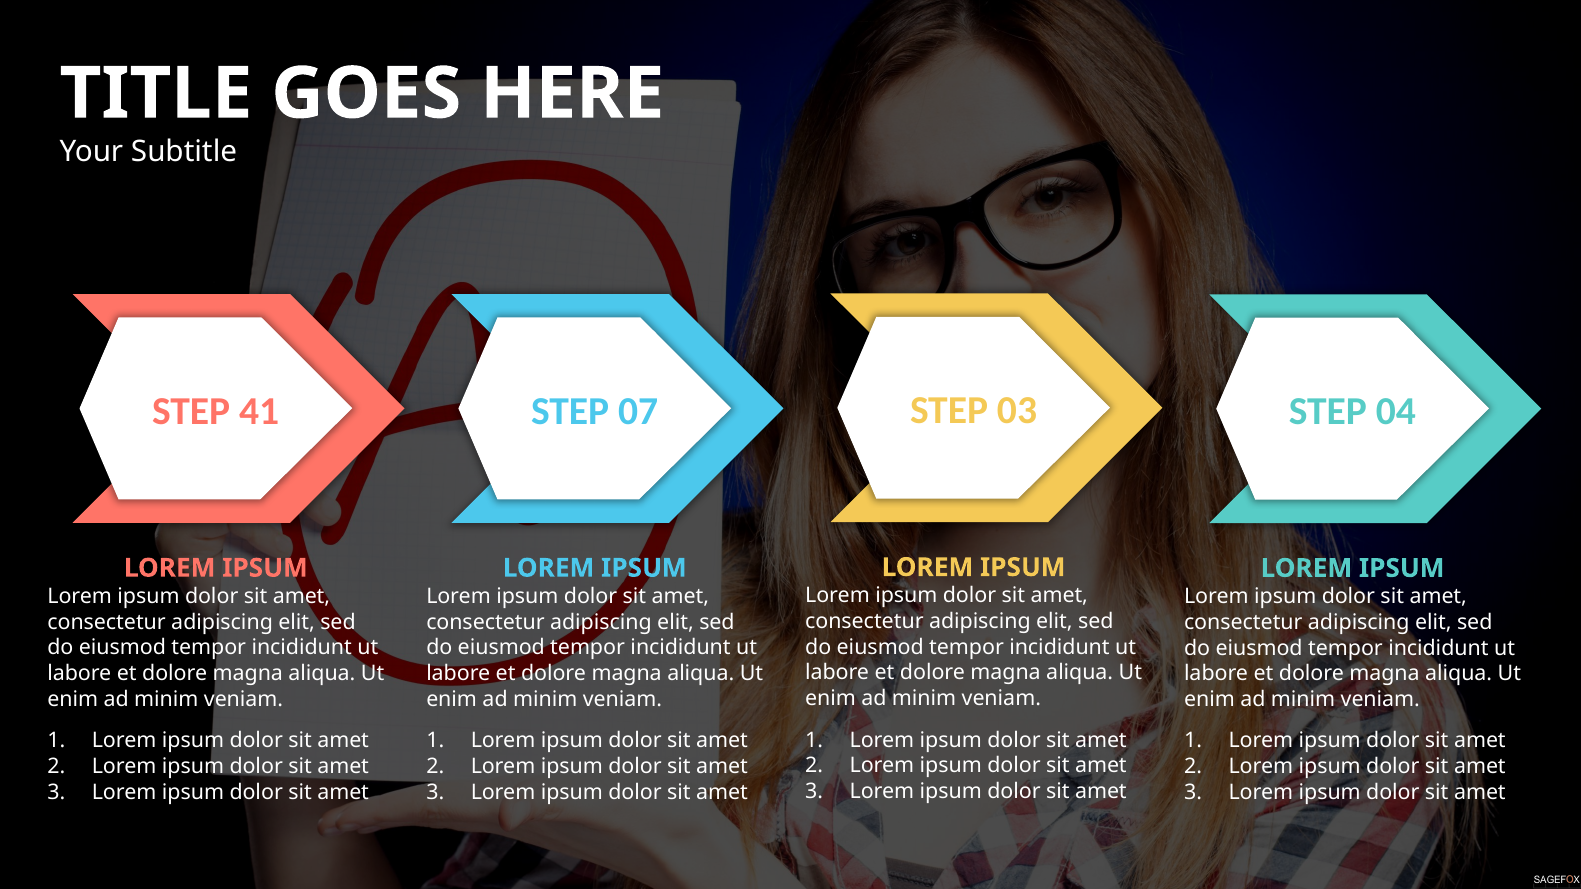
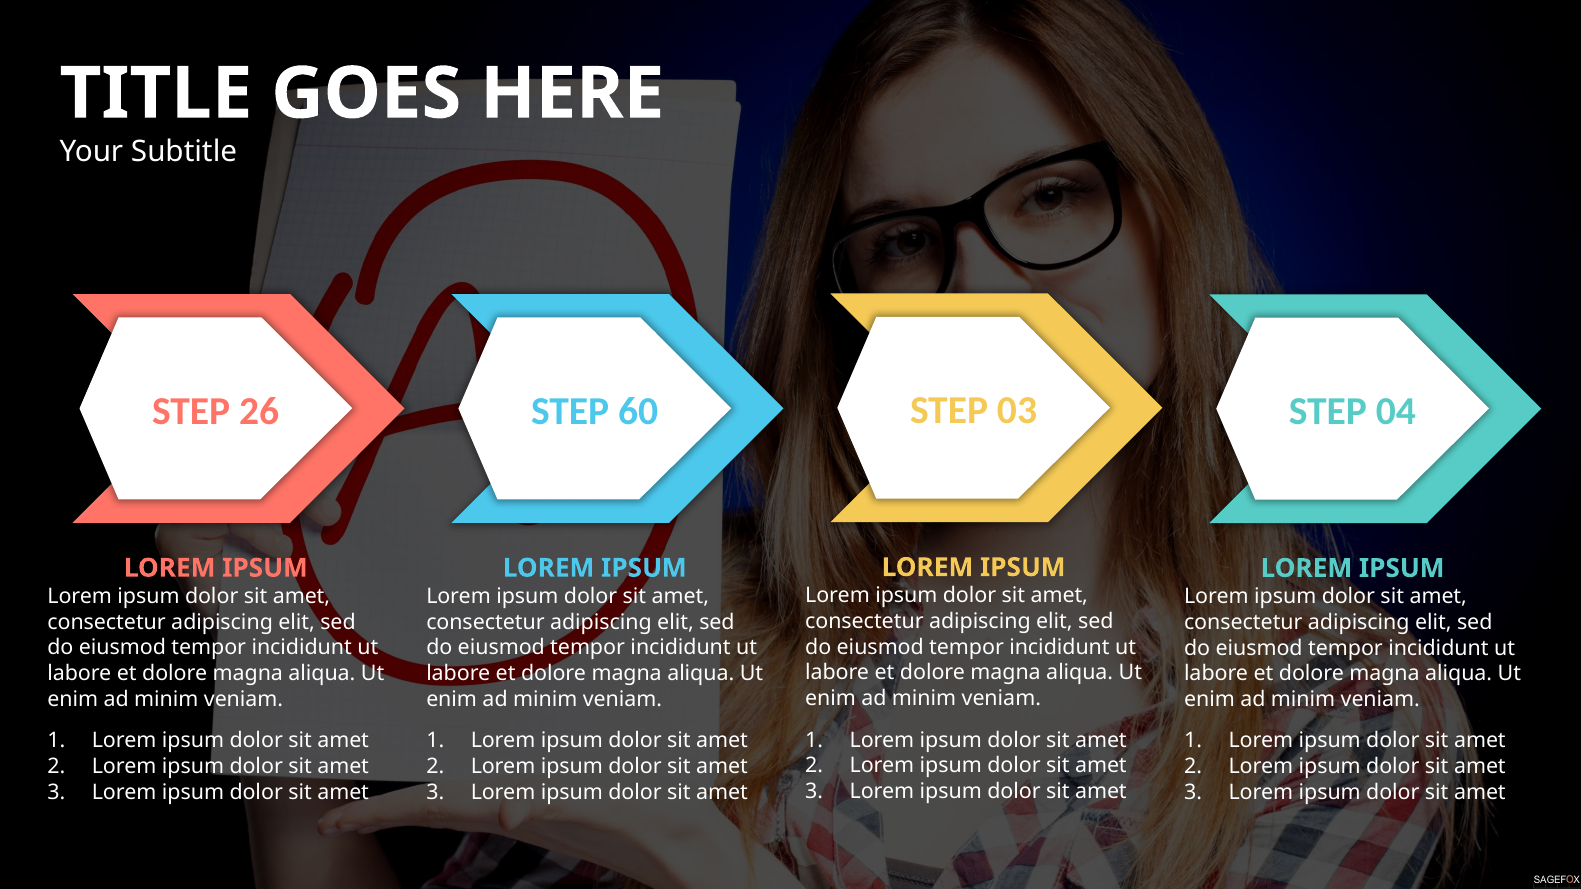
41: 41 -> 26 (259, 411)
07: 07 -> 60 (638, 411)
